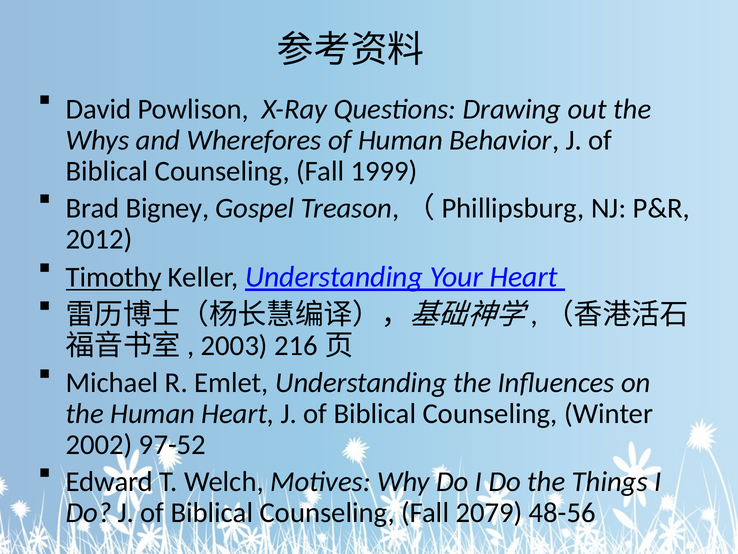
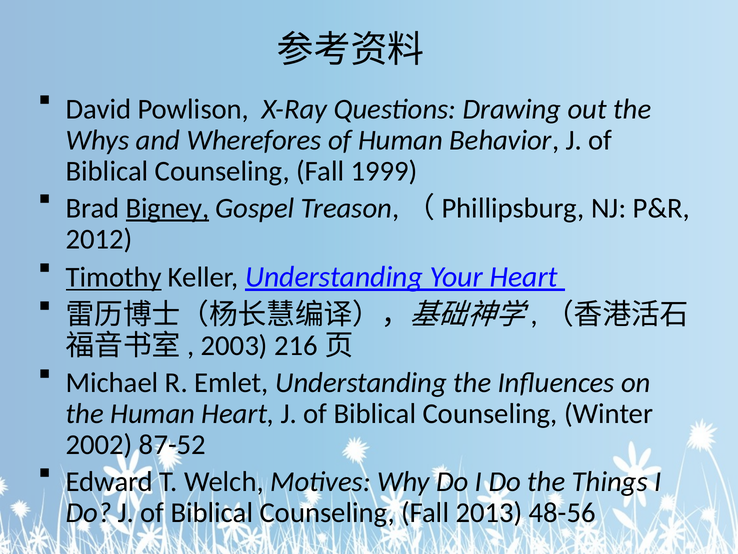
Bigney underline: none -> present (168, 208)
97-52: 97-52 -> 87-52 (172, 444)
2079: 2079 -> 2013 (489, 512)
